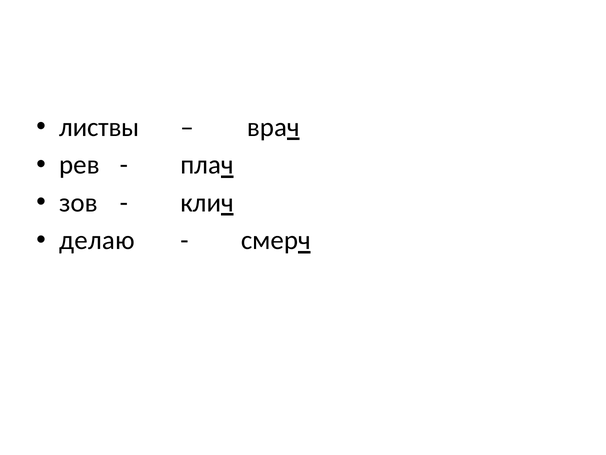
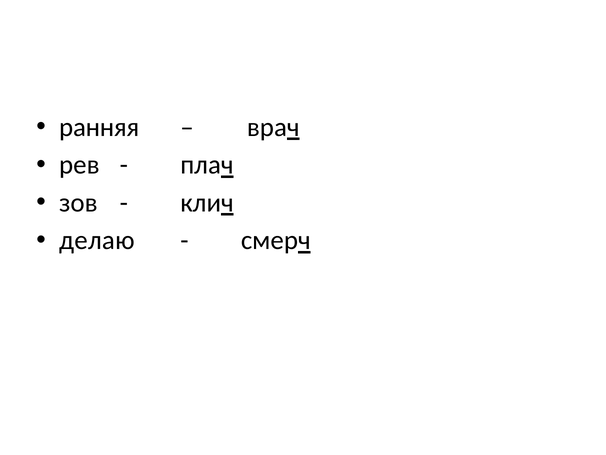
листвы: листвы -> ранняя (99, 127)
